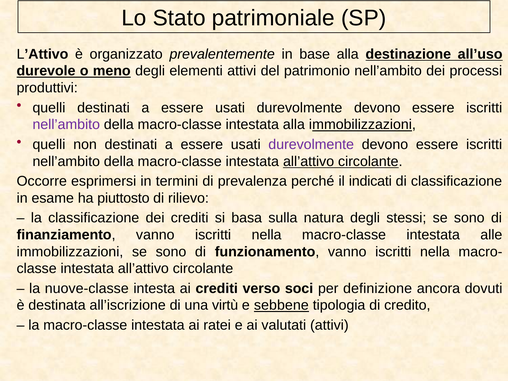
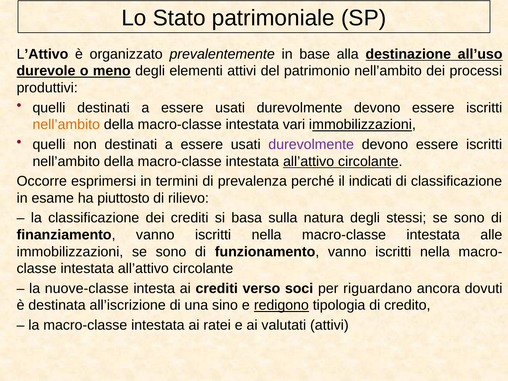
nell’ambito colour: purple -> orange (66, 125)
intestata alla: alla -> vari (294, 125)
definizione: definizione -> riguardano (378, 288)
virtù: virtù -> sino (225, 305)
sebbene: sebbene -> redigono (281, 305)
